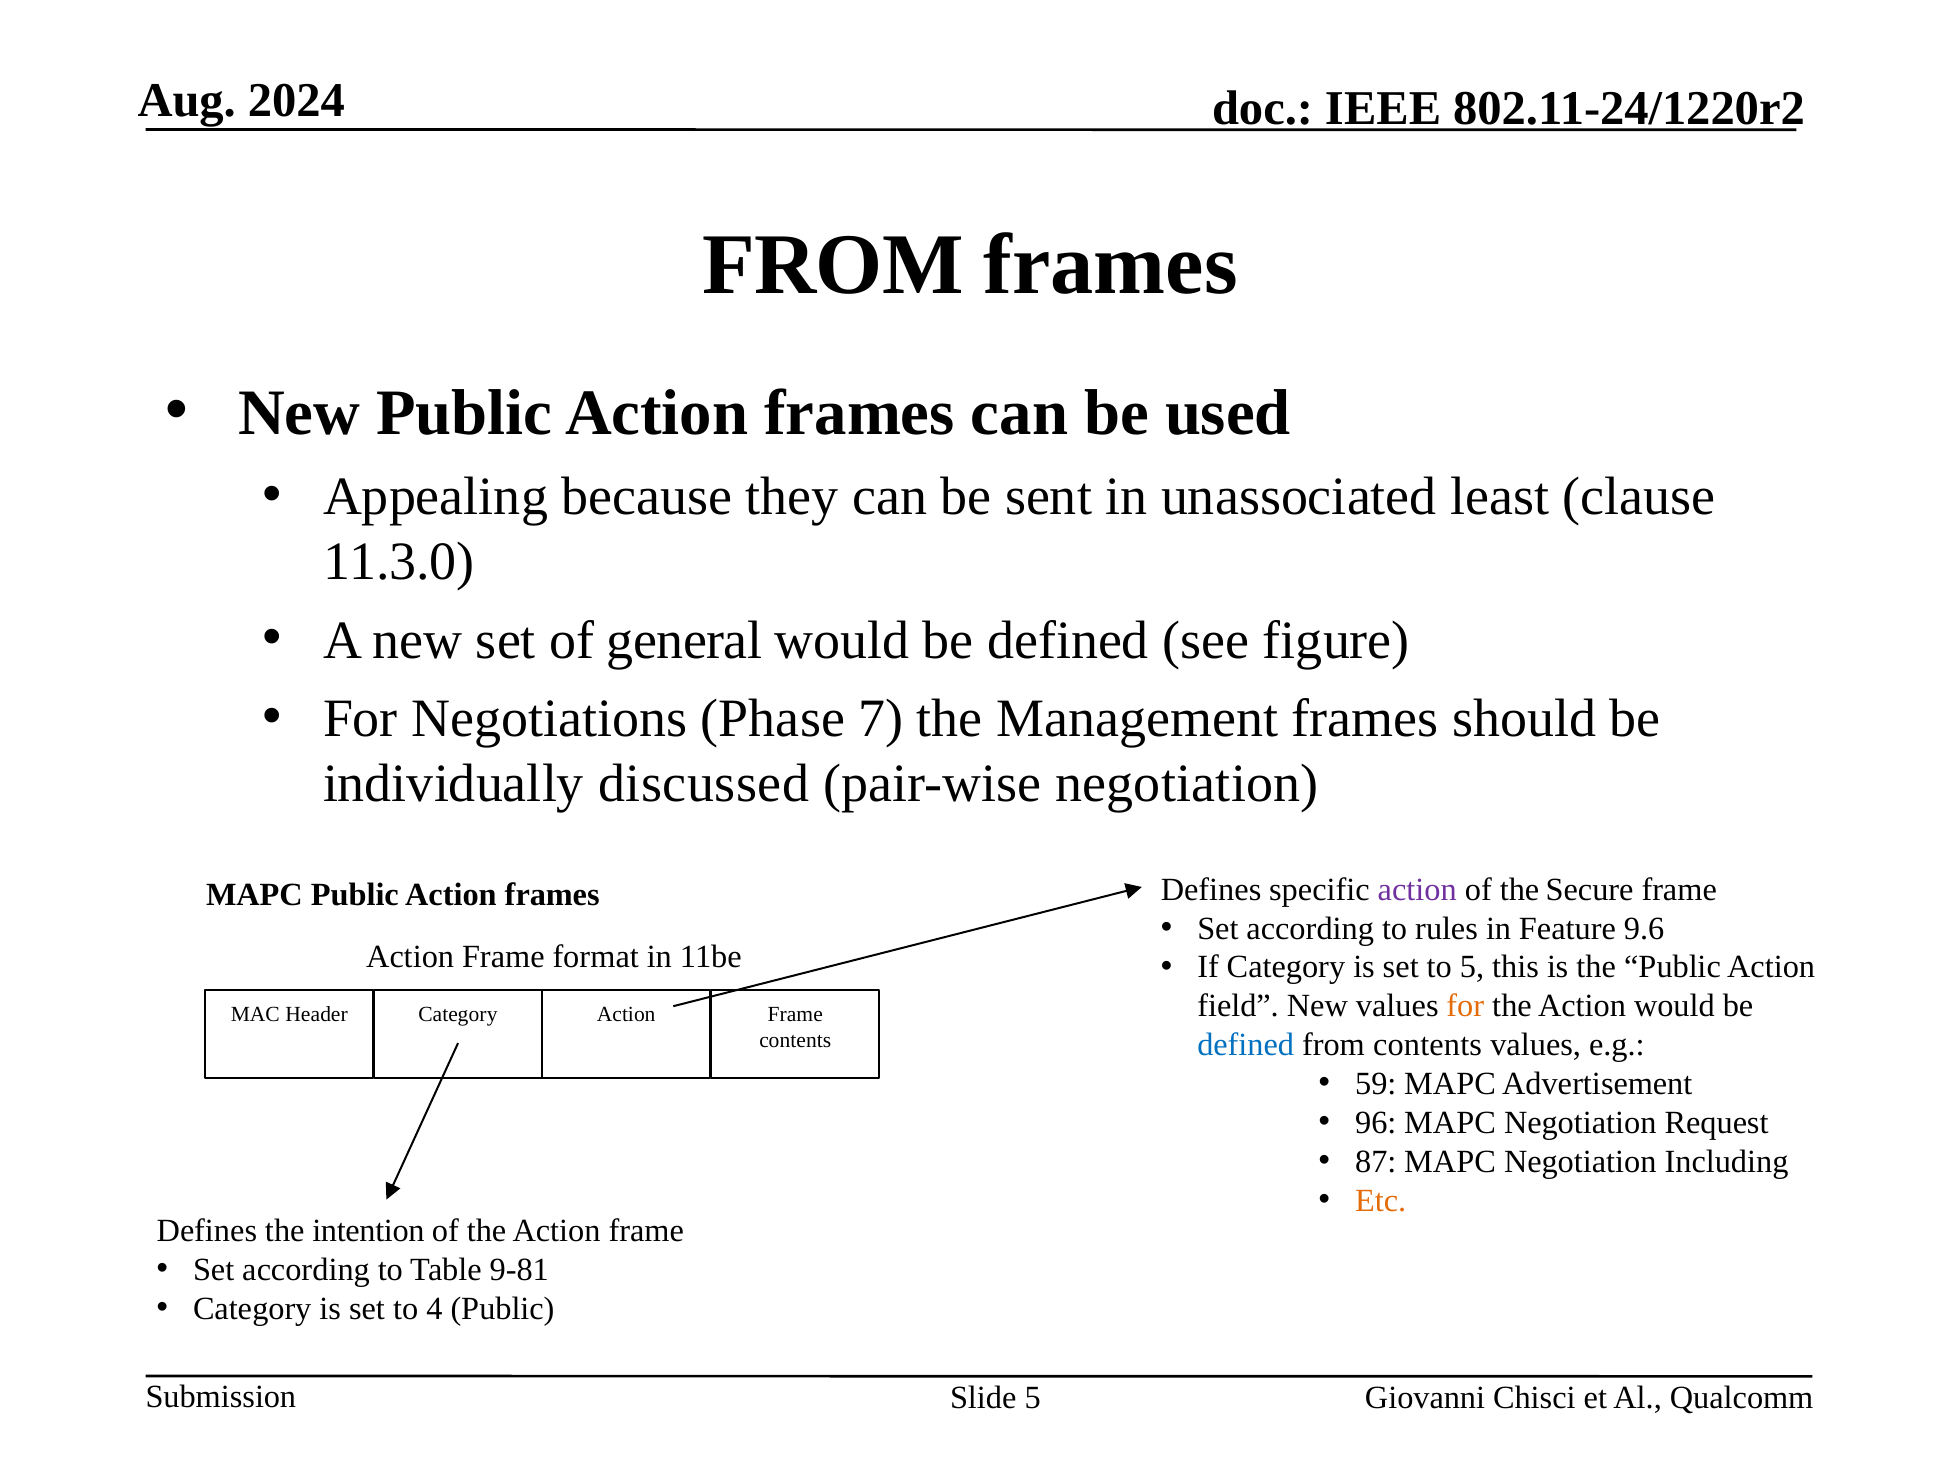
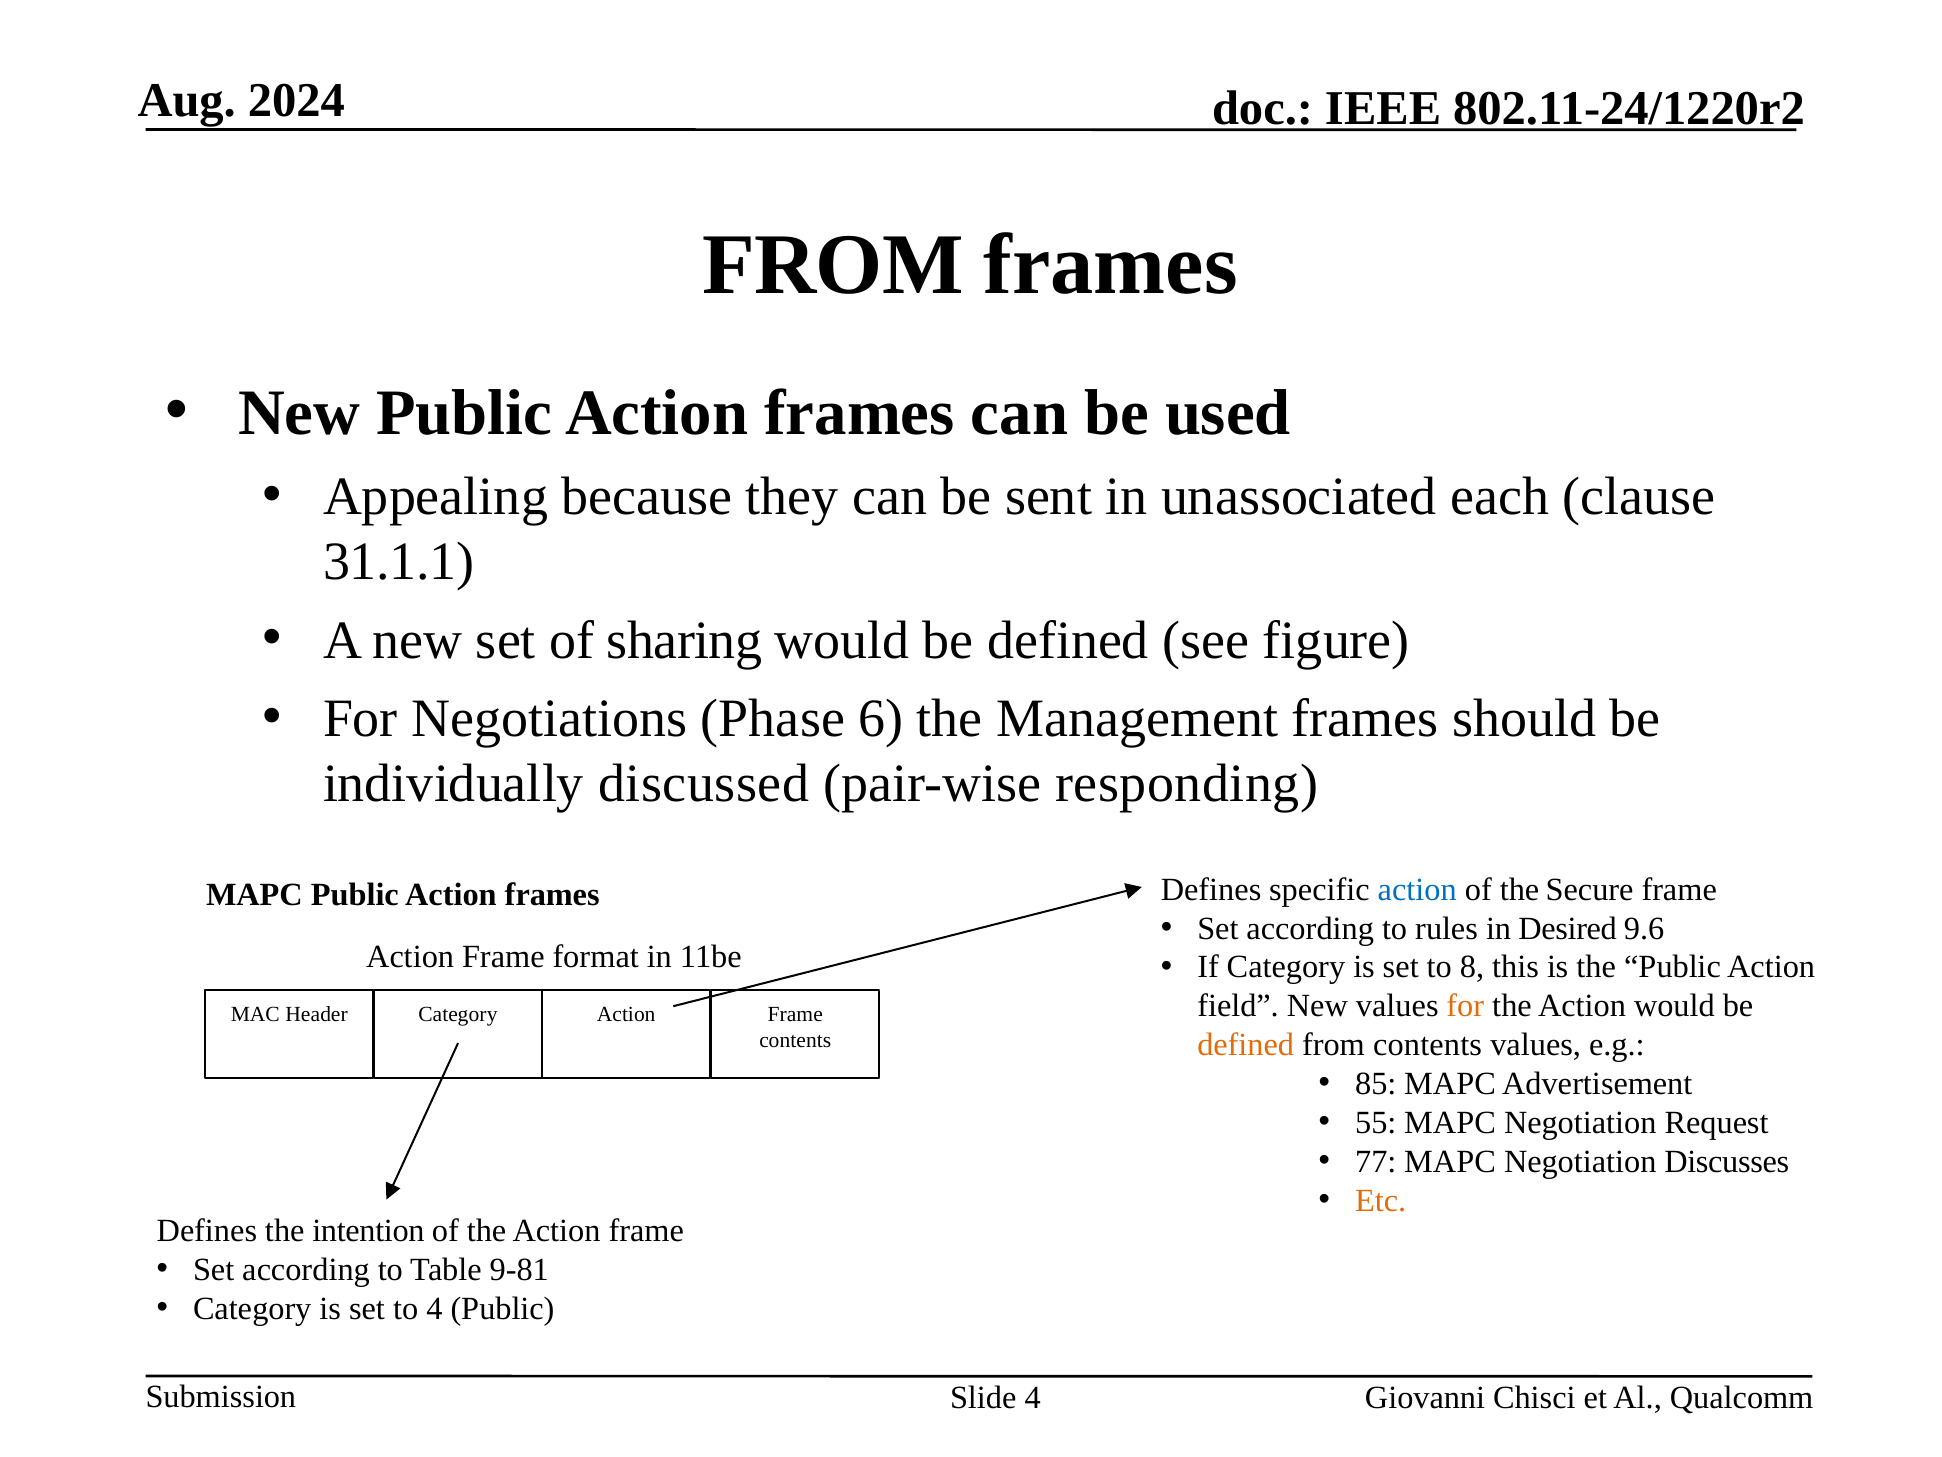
least: least -> each (1500, 497)
11.3.0: 11.3.0 -> 31.1.1 (399, 562)
general: general -> sharing (685, 640)
7: 7 -> 6 (881, 718)
pair-wise negotiation: negotiation -> responding (1187, 783)
action colour: purple -> blue (1417, 889)
Feature: Feature -> Desired (1568, 928)
to 5: 5 -> 8 (1472, 967)
defined colour: blue -> orange (1246, 1045)
59: 59 -> 85 (1376, 1083)
96: 96 -> 55 (1376, 1122)
87: 87 -> 77 (1376, 1161)
Including: Including -> Discusses (1727, 1161)
Slide 5: 5 -> 4 (1033, 1397)
